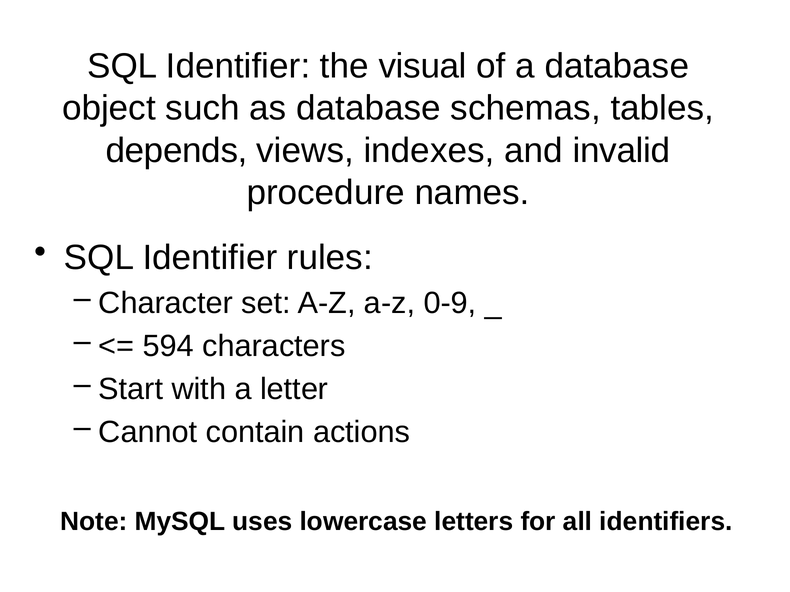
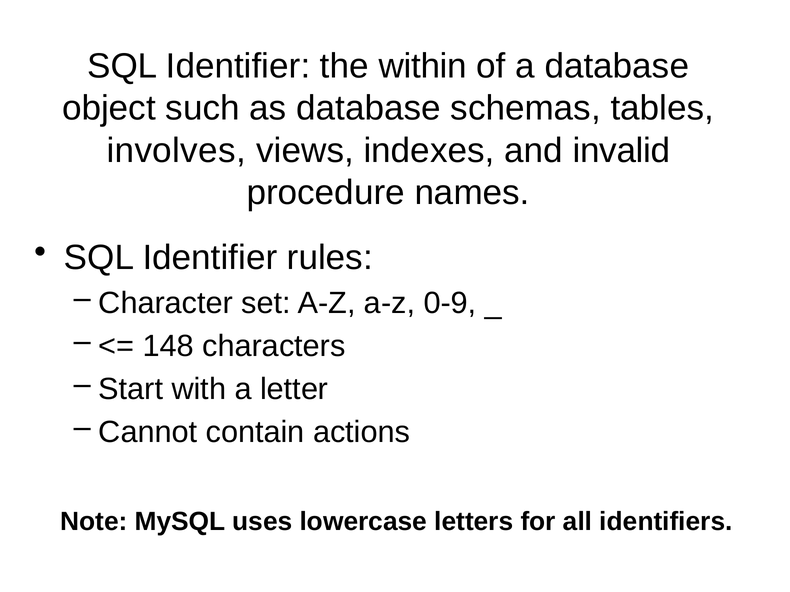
visual: visual -> within (423, 66)
depends: depends -> involves (176, 151)
594: 594 -> 148 (168, 346)
